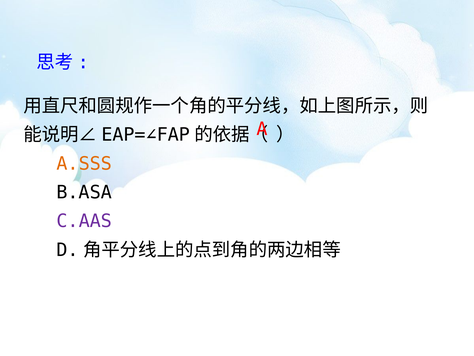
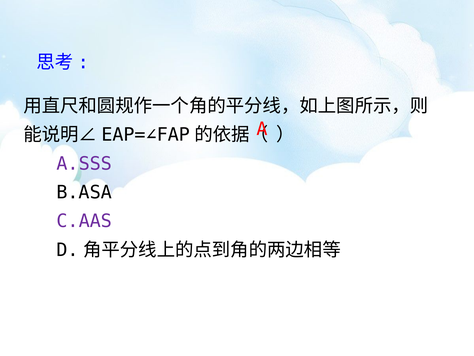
A.SSS colour: orange -> purple (84, 163)
